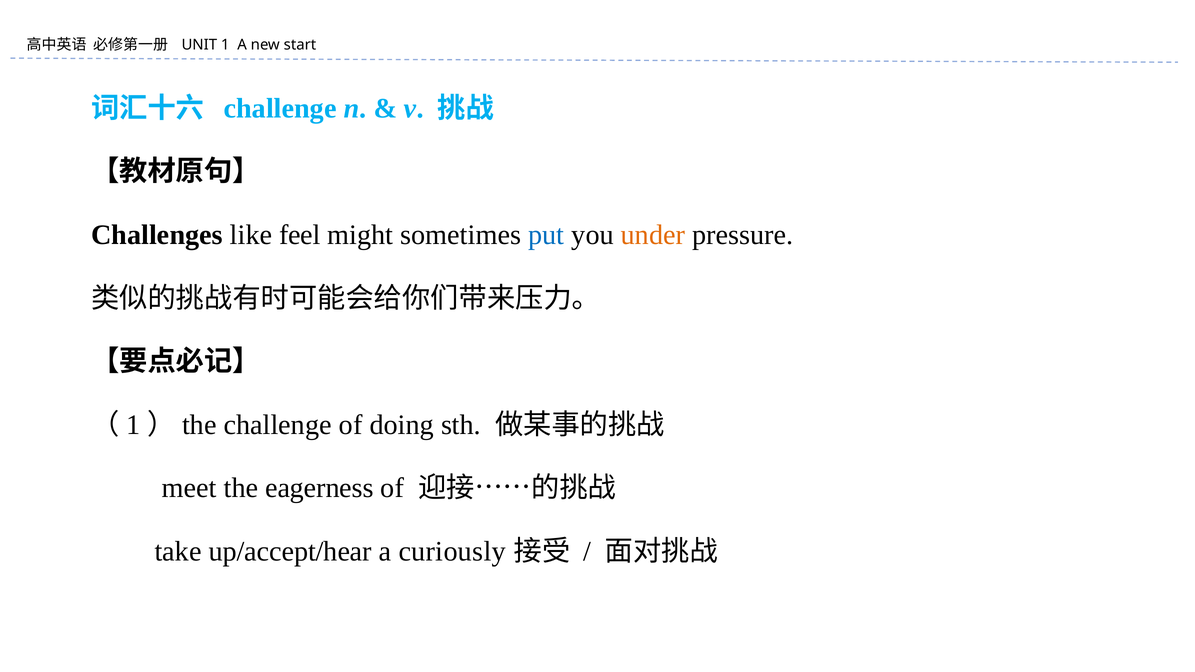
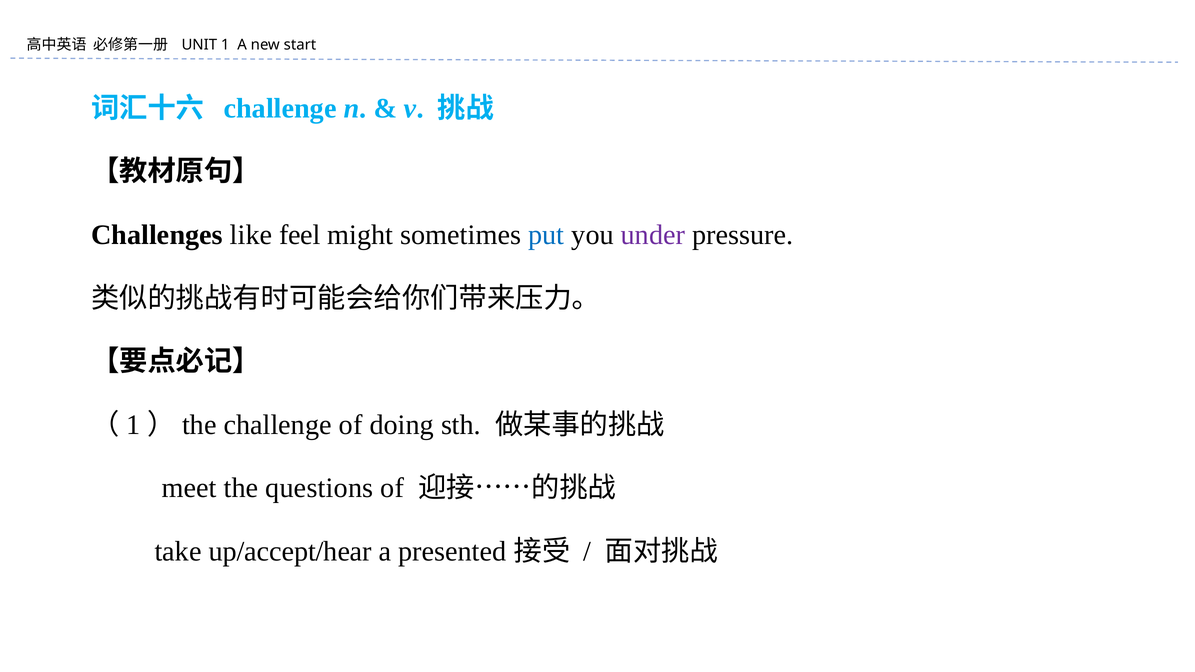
under colour: orange -> purple (653, 235)
eagerness: eagerness -> questions (319, 488)
curiously: curiously -> presented (452, 552)
